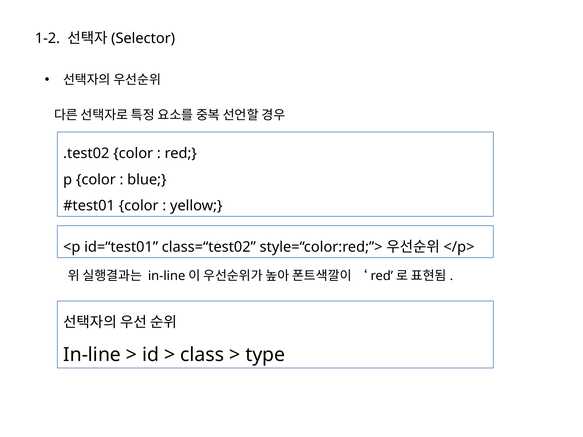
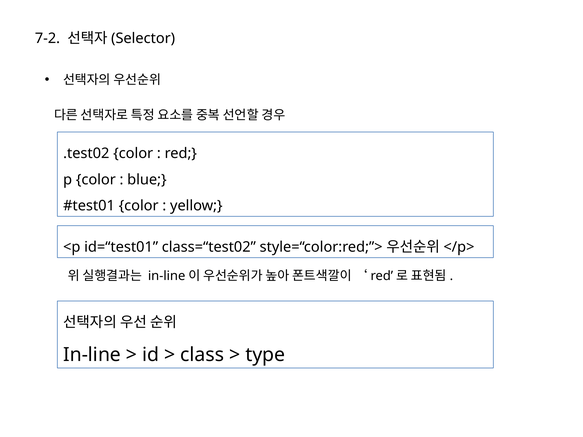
1-2: 1-2 -> 7-2 (47, 38)
